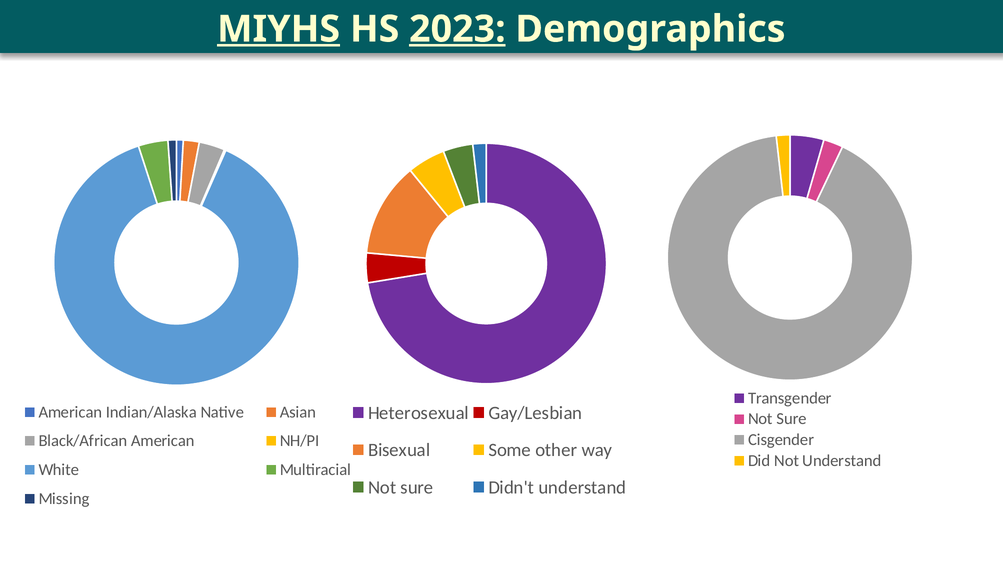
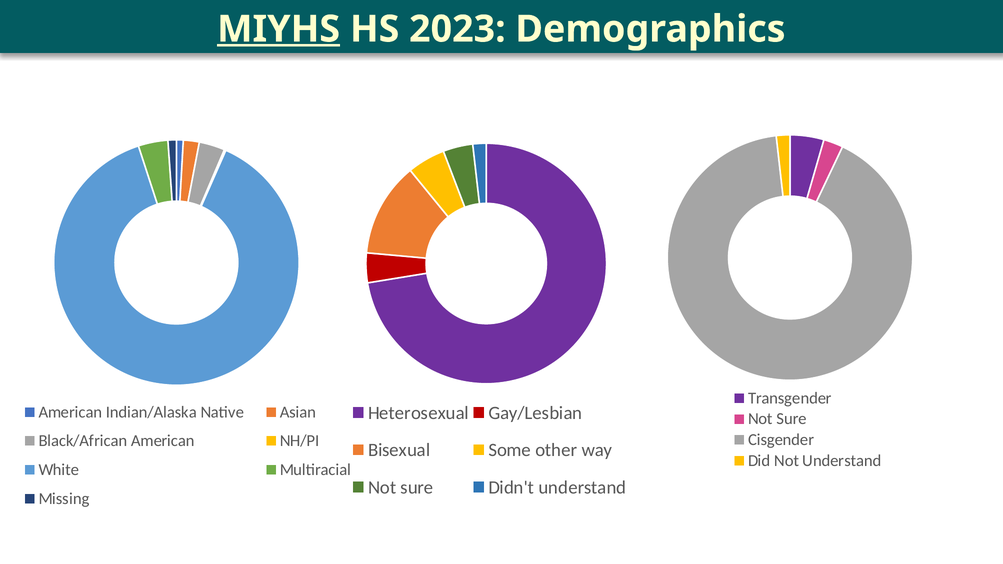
2023 underline: present -> none (457, 29)
